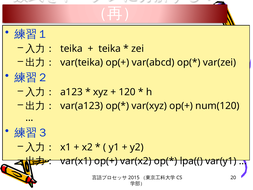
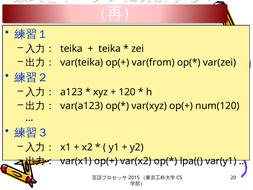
var(abcd: var(abcd -> var(from (153, 62)
